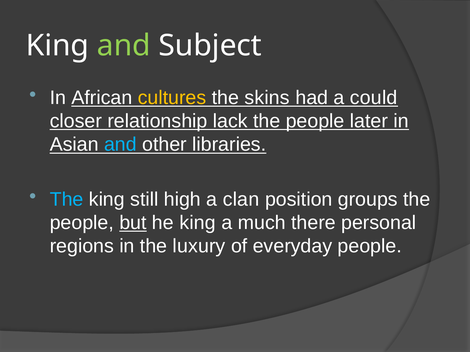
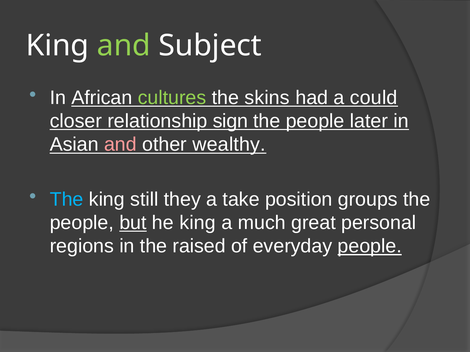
cultures colour: yellow -> light green (172, 98)
lack: lack -> sign (230, 121)
and colour: light blue -> pink (120, 145)
libraries: libraries -> wealthy (229, 145)
high: high -> they (182, 200)
clan: clan -> take (241, 200)
there: there -> great (314, 223)
luxury: luxury -> raised (199, 247)
people underline: none -> present (370, 247)
